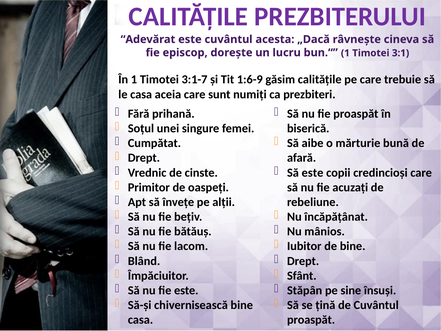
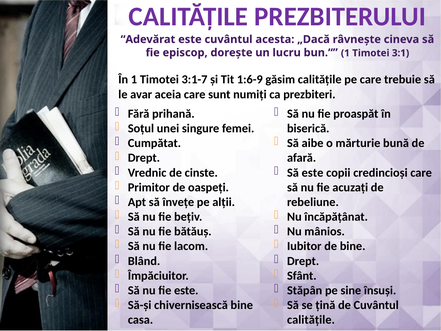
le casa: casa -> avar (141, 94)
proaspăt: proaspăt -> calitățile (311, 320)
